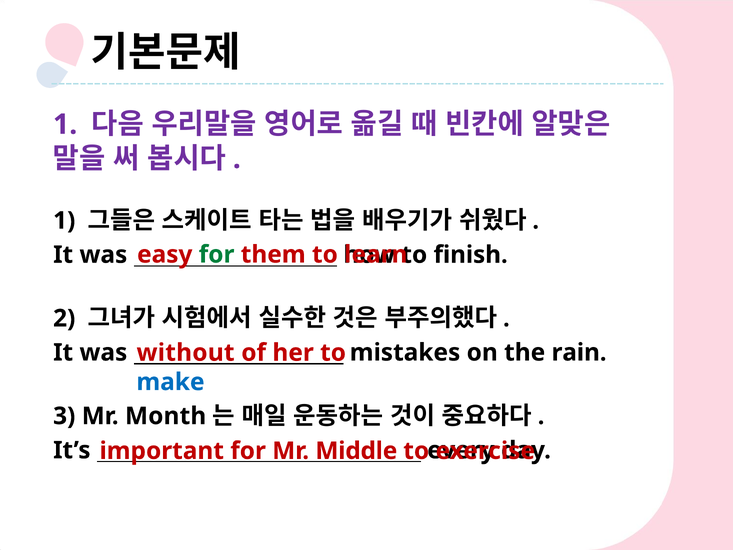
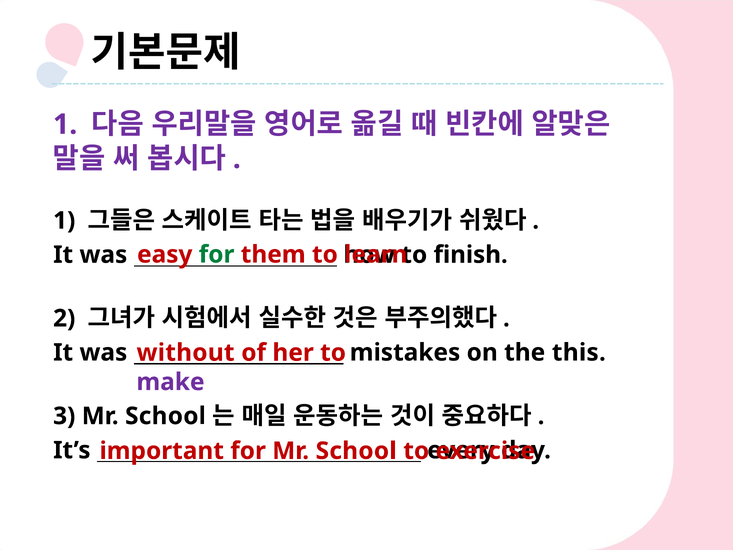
rain: rain -> this (579, 352)
make colour: blue -> purple (170, 382)
3 Mr Month: Month -> School (166, 416)
for Mr Middle: Middle -> School (356, 451)
